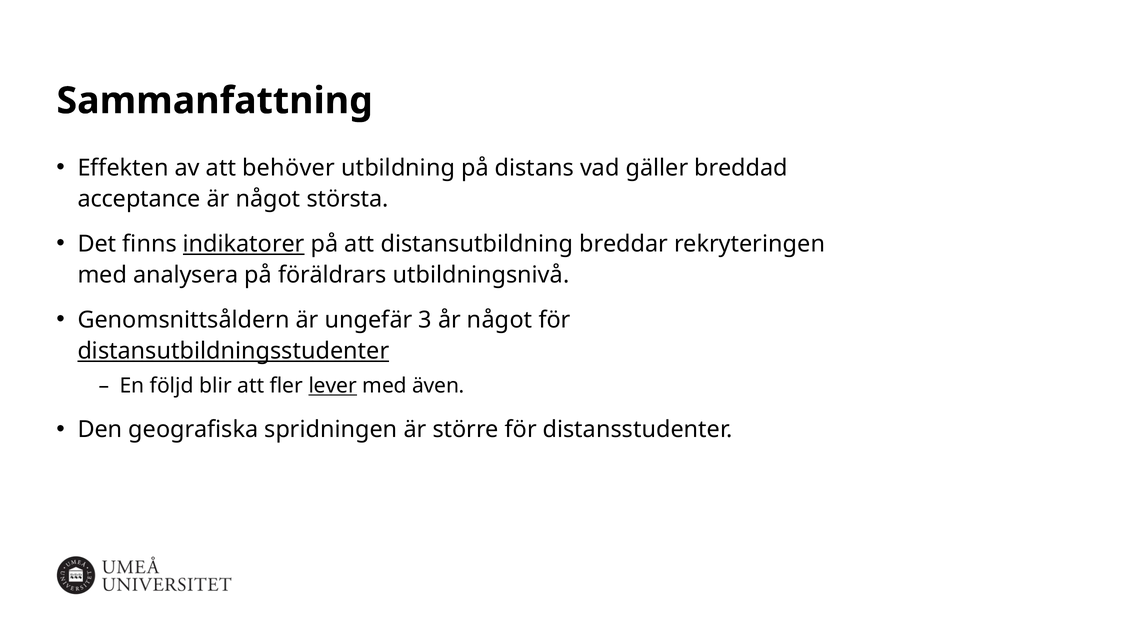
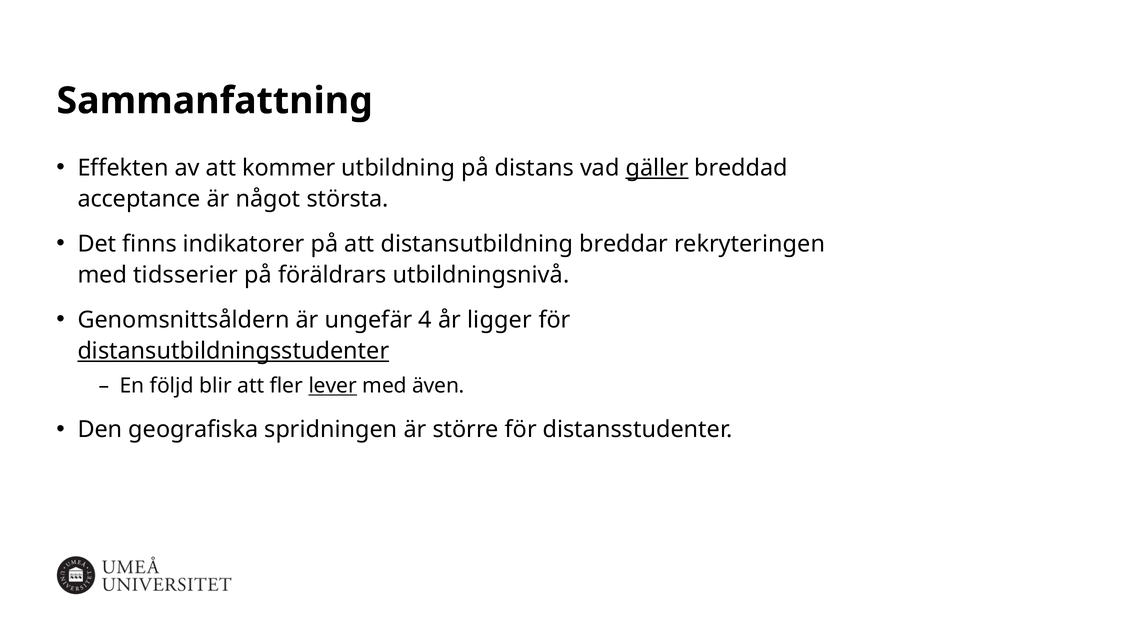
behöver: behöver -> kommer (289, 168)
gäller underline: none -> present (657, 168)
indikatorer underline: present -> none (244, 244)
analysera: analysera -> tidsserier (186, 275)
3: 3 -> 4 (425, 320)
år något: något -> ligger (500, 320)
